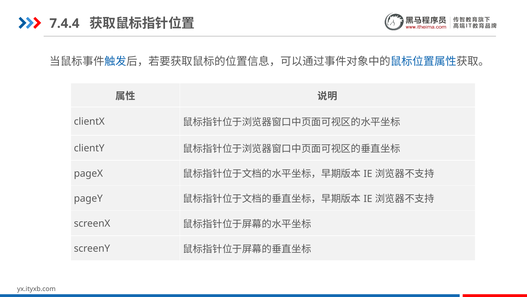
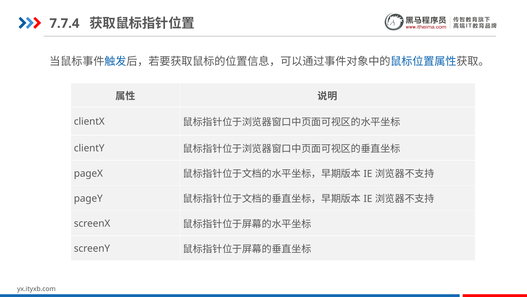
7.4.4: 7.4.4 -> 7.7.4 (64, 23)
